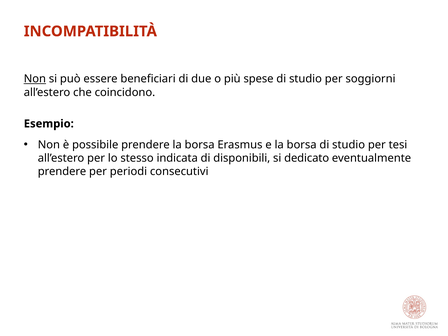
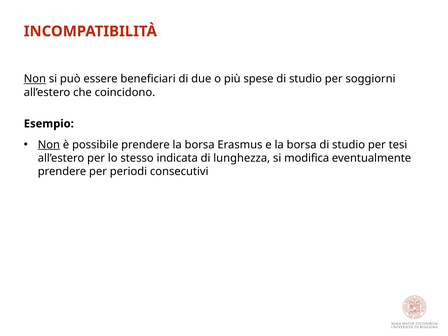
Non underline: none -> present (49, 145)
disponibili: disponibili -> lunghezza (242, 158)
dedicato: dedicato -> modifica (307, 158)
